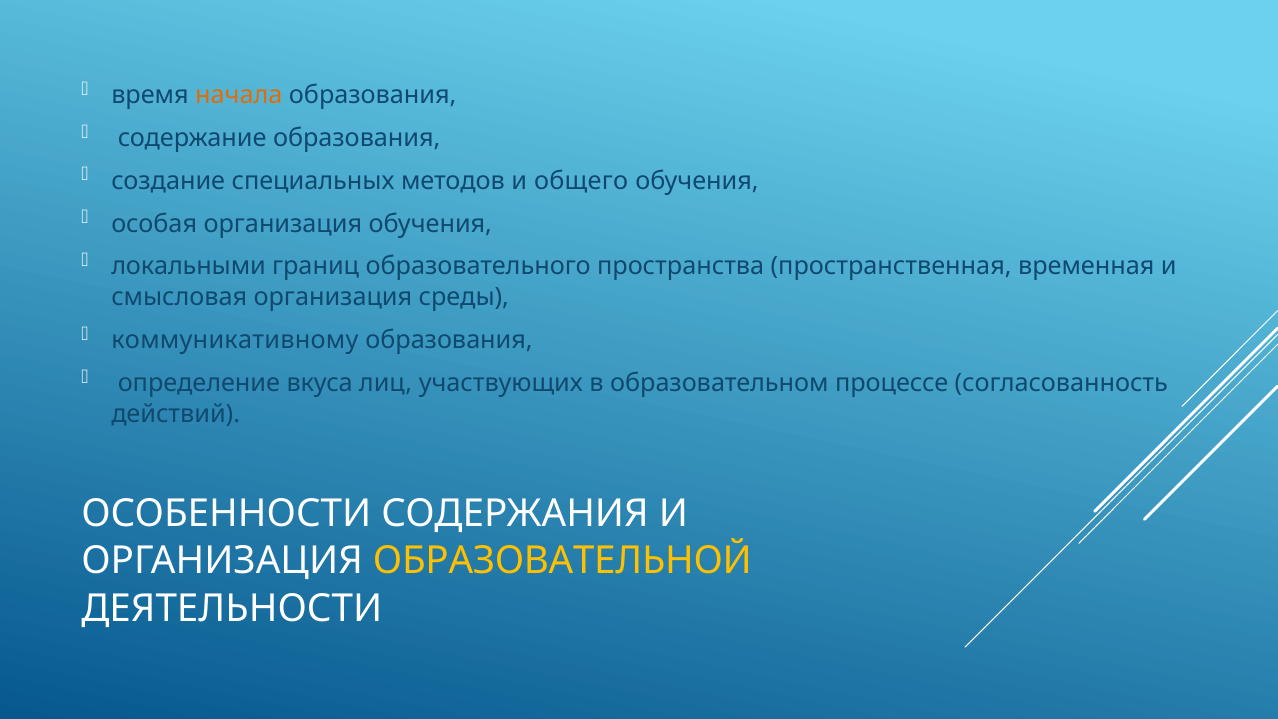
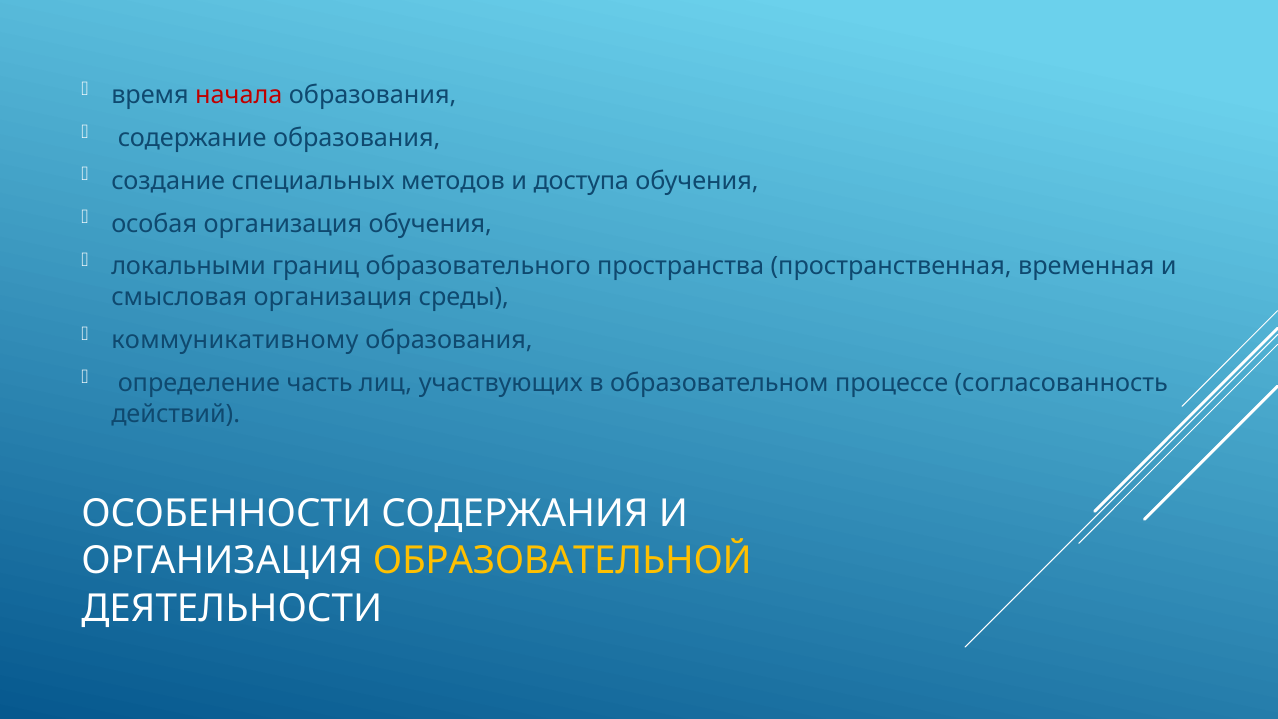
начала colour: orange -> red (239, 95)
общего: общего -> доступа (581, 181)
вкуса: вкуса -> часть (320, 383)
